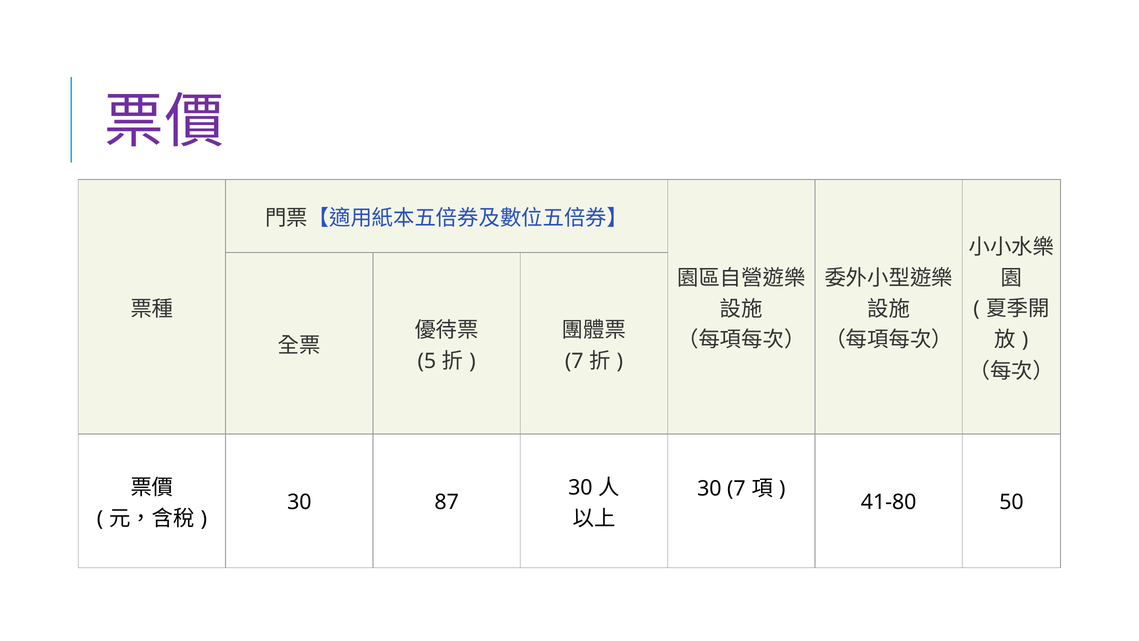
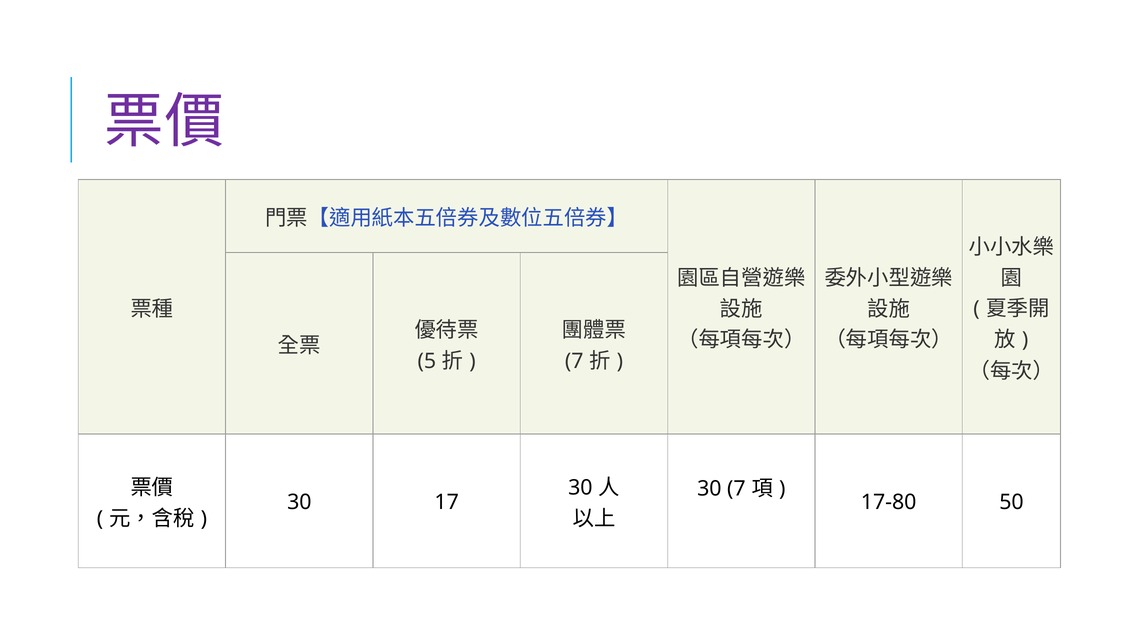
87: 87 -> 17 (447, 502)
41-80: 41-80 -> 17-80 (889, 502)
